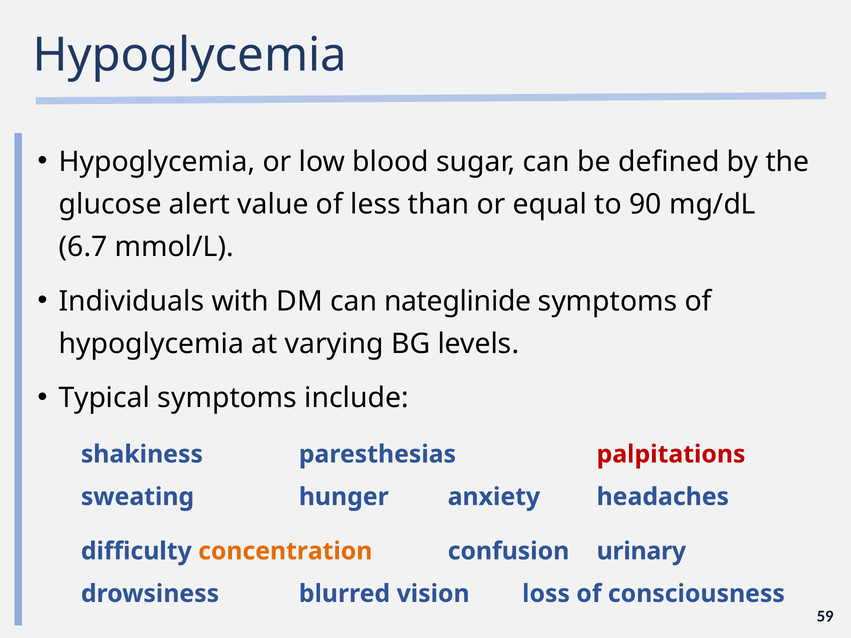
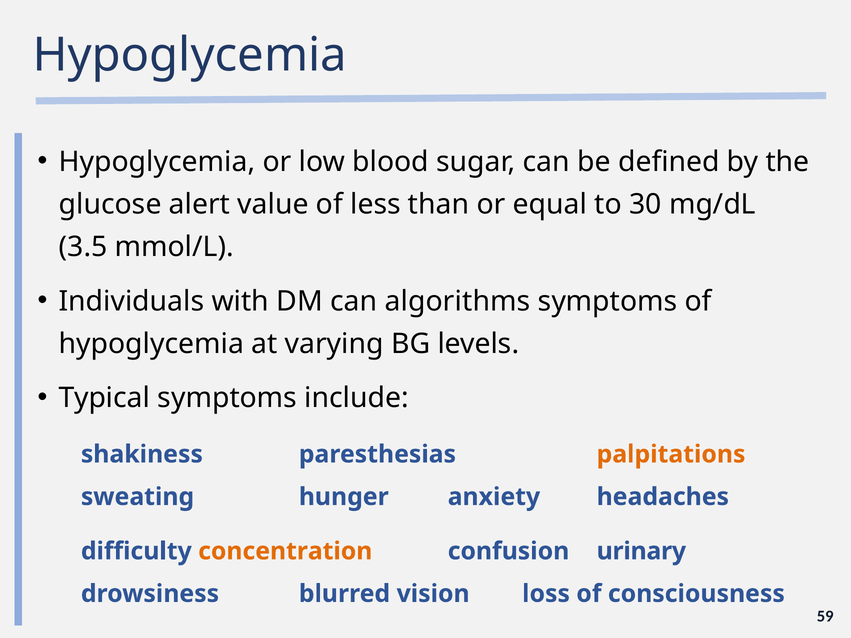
90: 90 -> 30 (645, 204)
6.7: 6.7 -> 3.5 (83, 247)
nateglinide: nateglinide -> algorithms (458, 301)
palpitations colour: red -> orange (671, 454)
